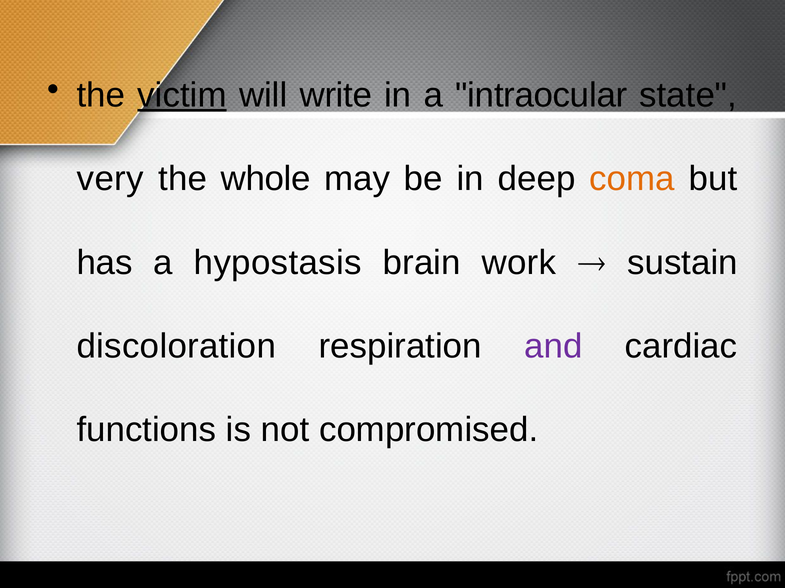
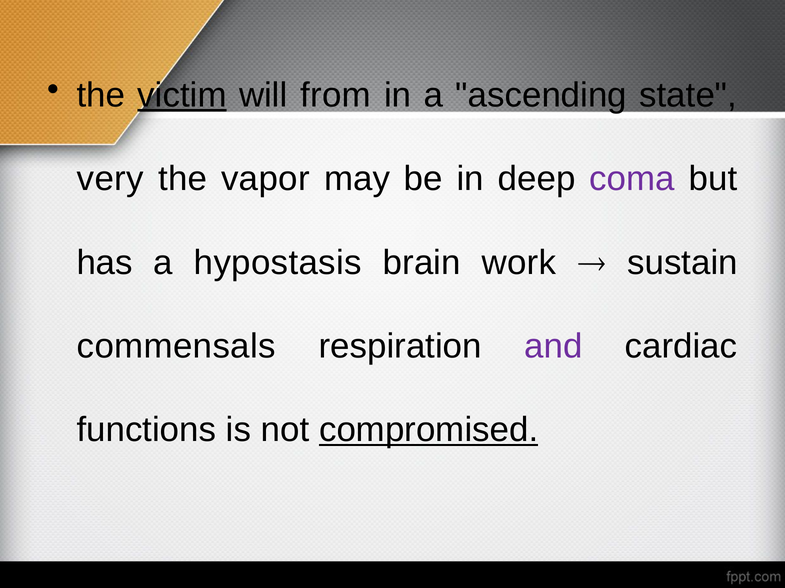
write: write -> from (336, 95)
intraocular: intraocular -> ascending (541, 95)
whole: whole -> vapor (265, 179)
coma colour: orange -> purple (632, 179)
discoloration: discoloration -> commensals (176, 347)
compromised underline: none -> present (429, 430)
